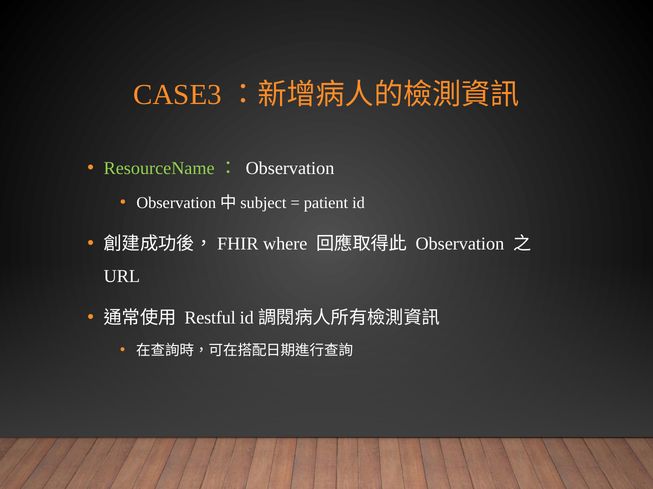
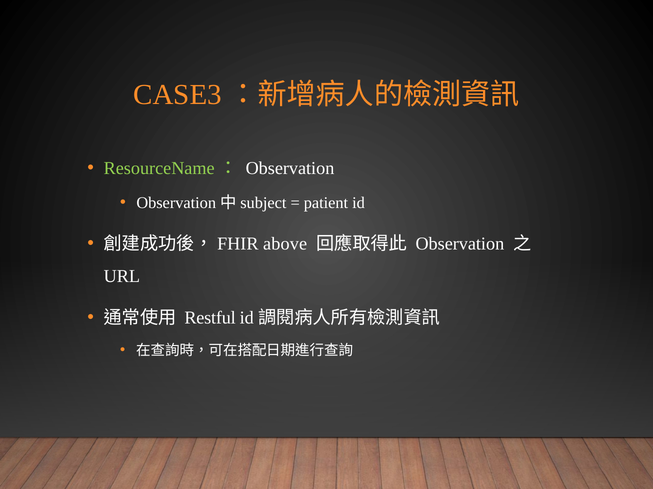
where: where -> above (285, 244)
